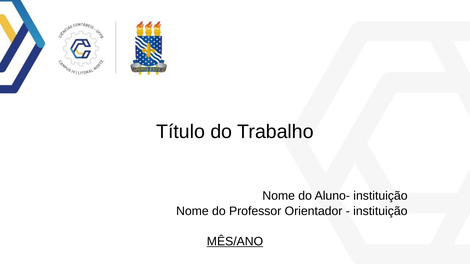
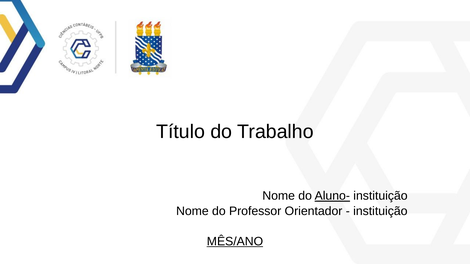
Aluno- underline: none -> present (332, 196)
